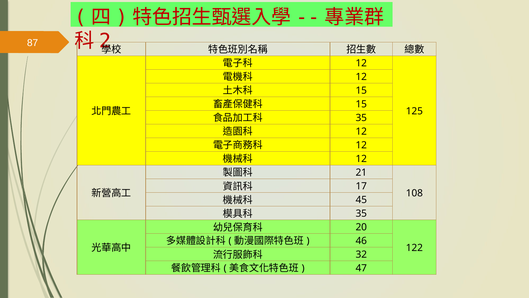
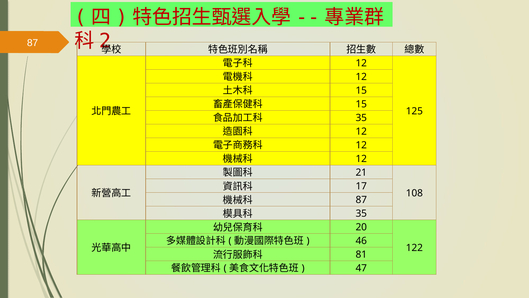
45: 45 -> 87 (361, 200)
32: 32 -> 81 (361, 254)
